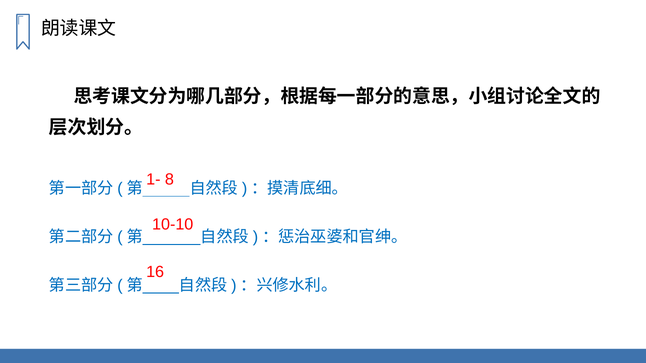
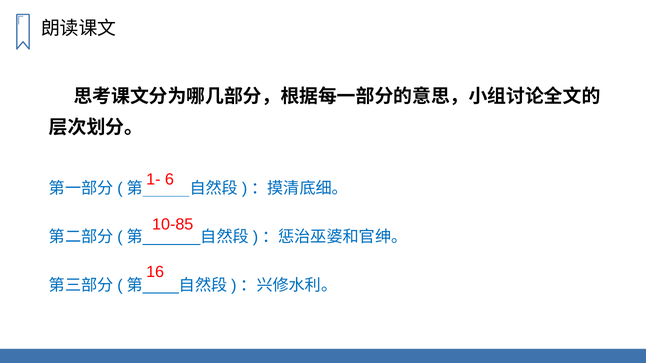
8: 8 -> 6 (169, 180)
10-10: 10-10 -> 10-85 (173, 225)
